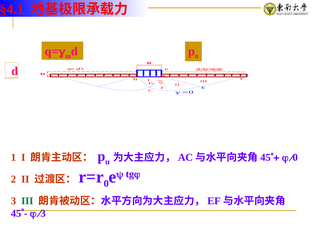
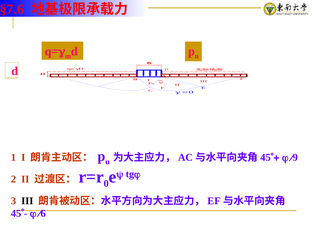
§4.1: §4.1 -> §7.6 (12, 9)
0: 0 -> 9 (295, 158)
III colour: green -> black (27, 201)
3: 3 -> 6 (43, 213)
